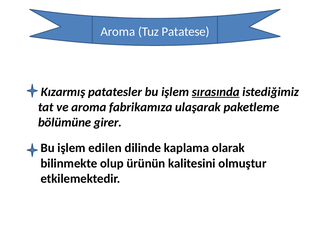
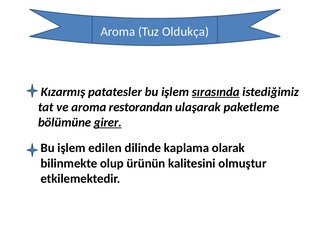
Patatese: Patatese -> Oldukça (186, 32)
fabrikamıza: fabrikamıza -> restorandan (141, 107)
girer underline: none -> present (108, 122)
